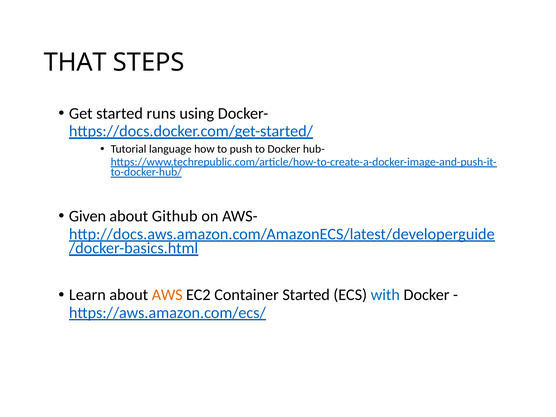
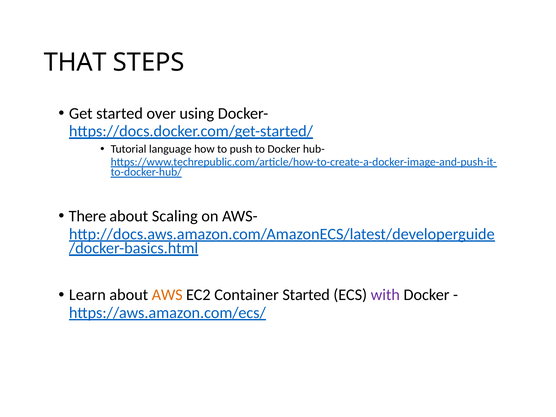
runs: runs -> over (161, 113)
Given: Given -> There (87, 216)
Github: Github -> Scaling (175, 216)
with colour: blue -> purple (385, 295)
